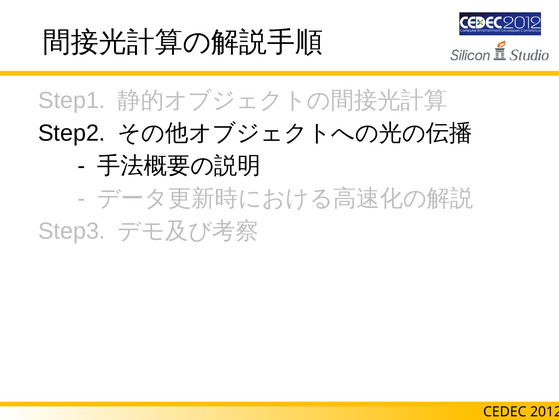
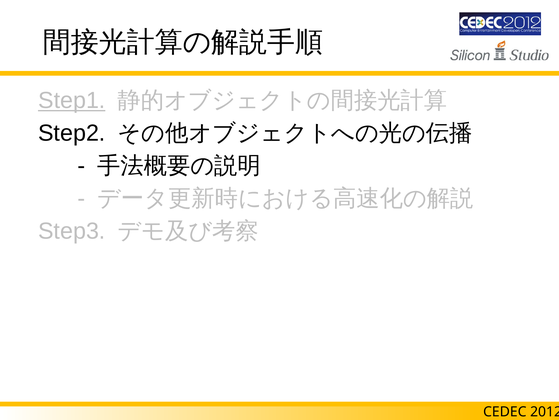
Step1 underline: none -> present (72, 100)
